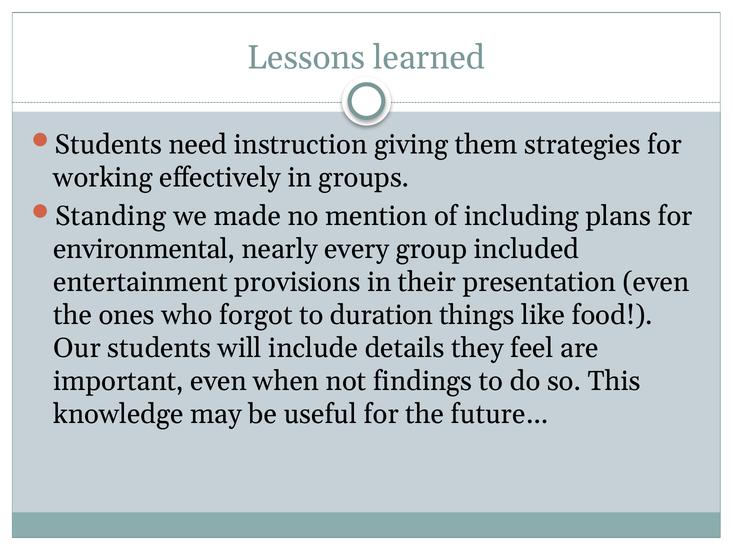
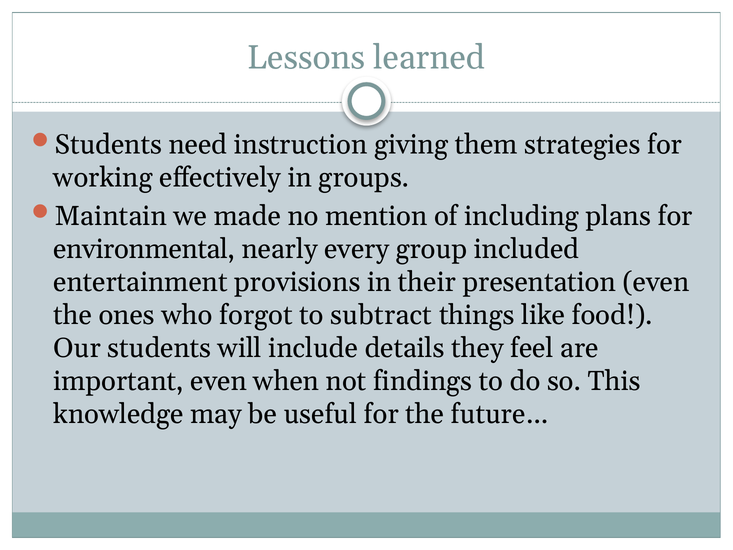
Standing: Standing -> Maintain (111, 216)
duration: duration -> subtract (381, 315)
